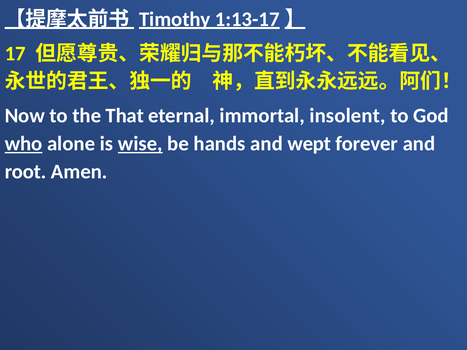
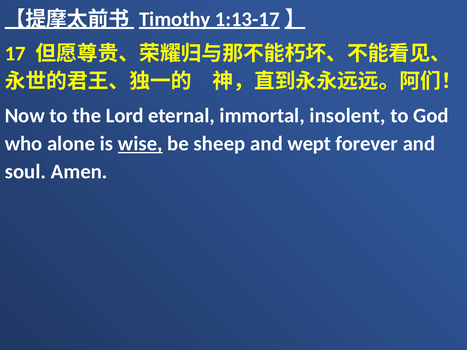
That: That -> Lord (125, 116)
who underline: present -> none (24, 144)
hands: hands -> sheep (220, 144)
root: root -> soul (25, 172)
